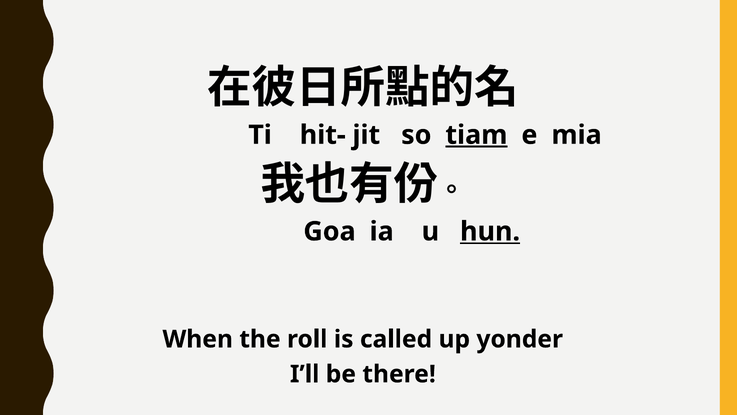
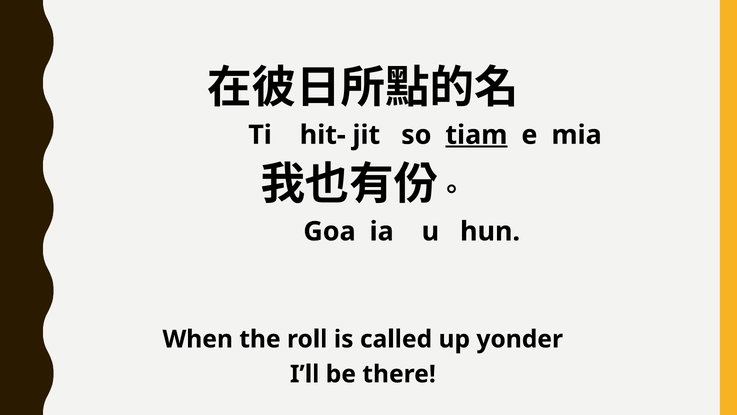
hun underline: present -> none (490, 231)
